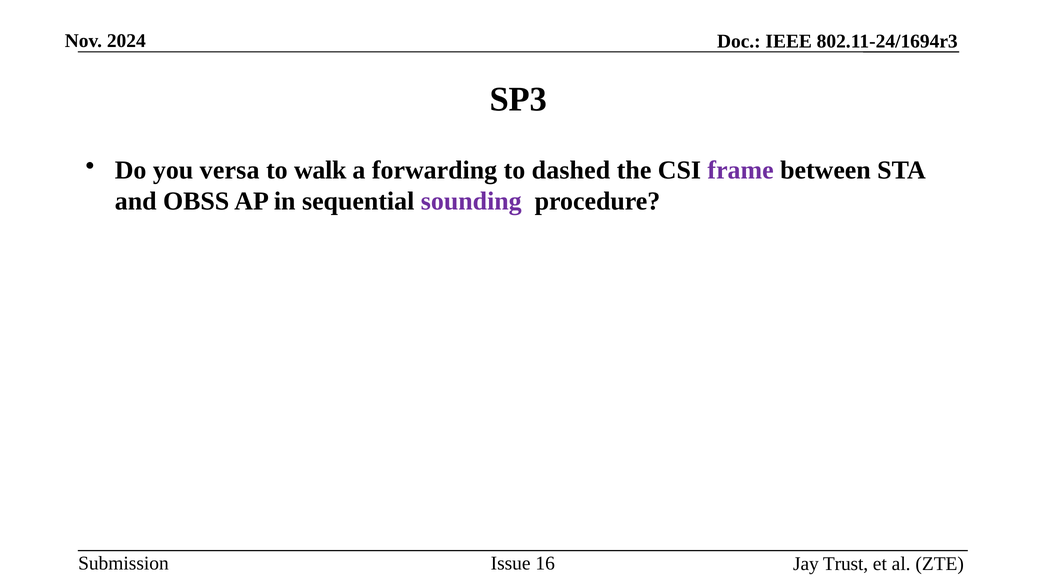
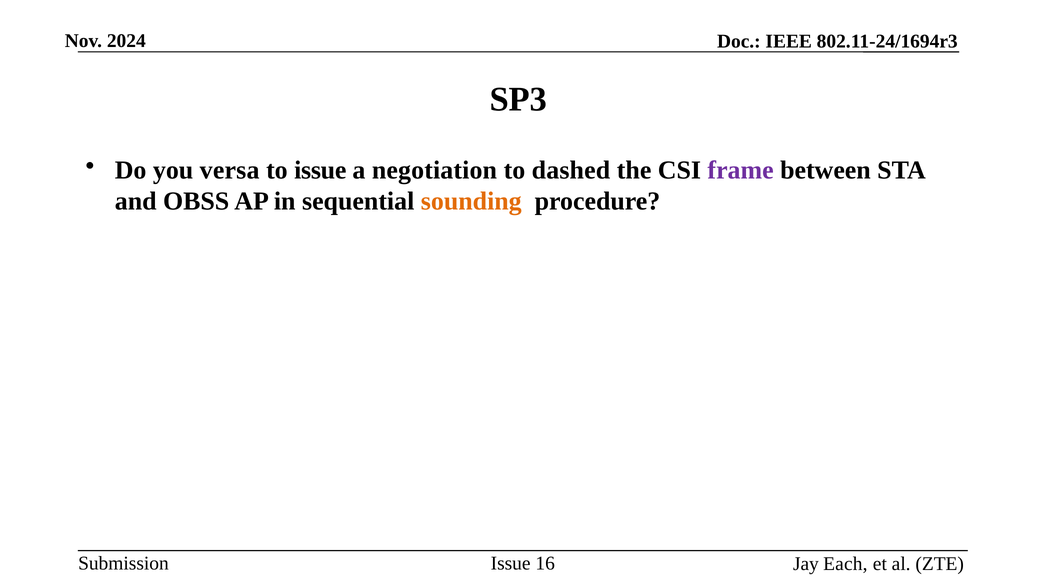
to walk: walk -> issue (320, 170)
forwarding: forwarding -> negotiation (434, 170)
sounding colour: purple -> orange (471, 201)
Trust: Trust -> Each (845, 564)
